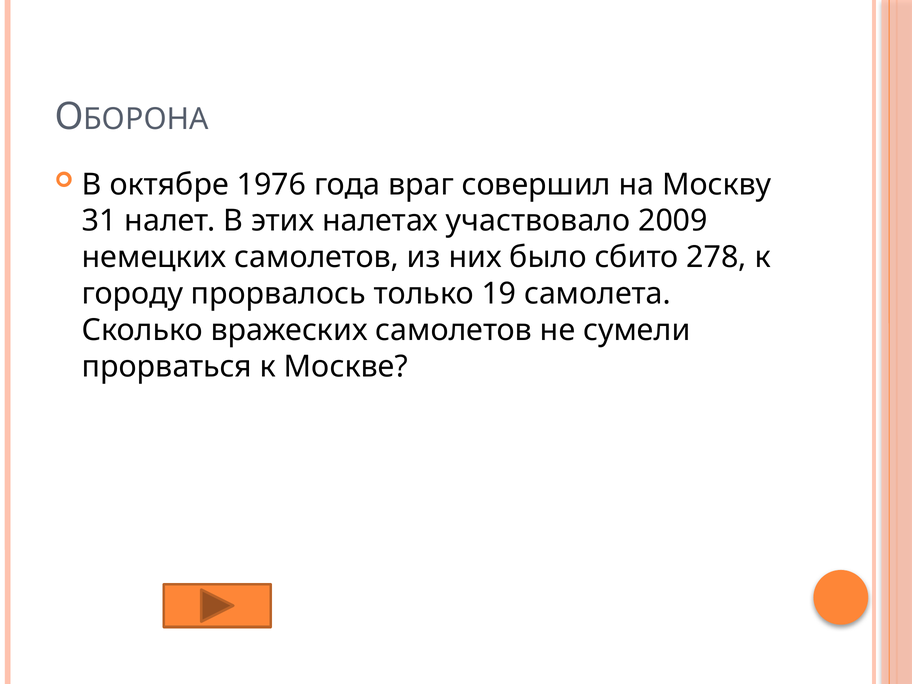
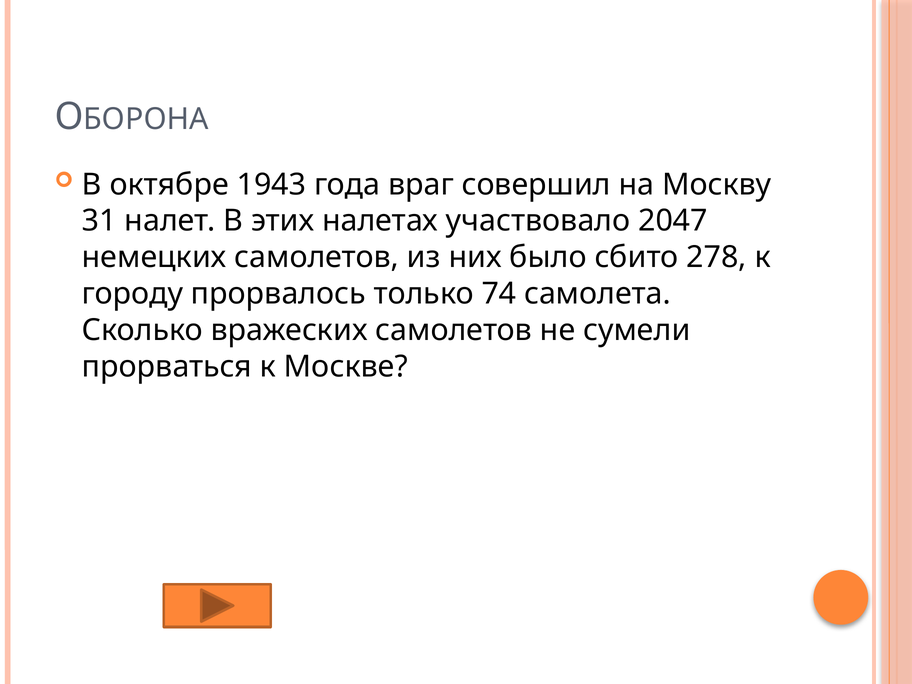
1976: 1976 -> 1943 (271, 184)
2009: 2009 -> 2047 (673, 221)
19: 19 -> 74 (499, 294)
